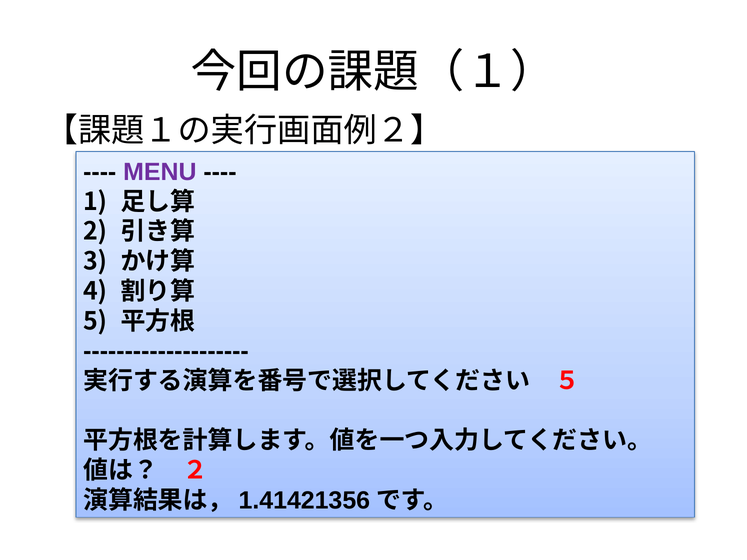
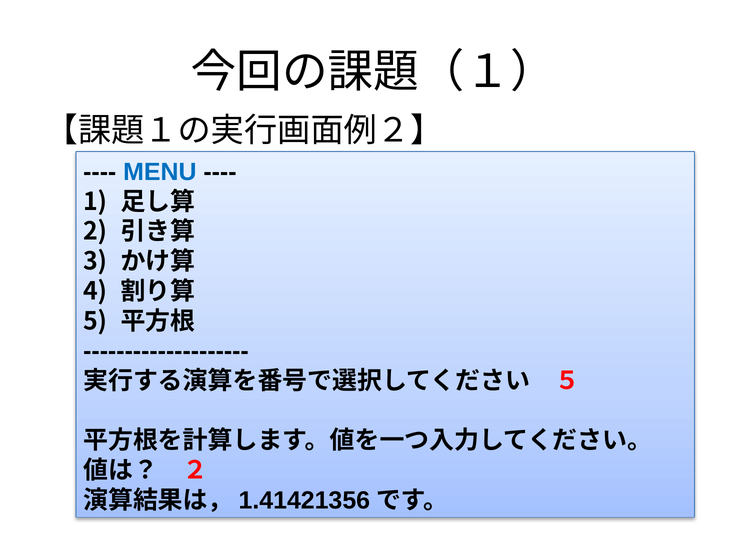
MENU colour: purple -> blue (160, 172)
